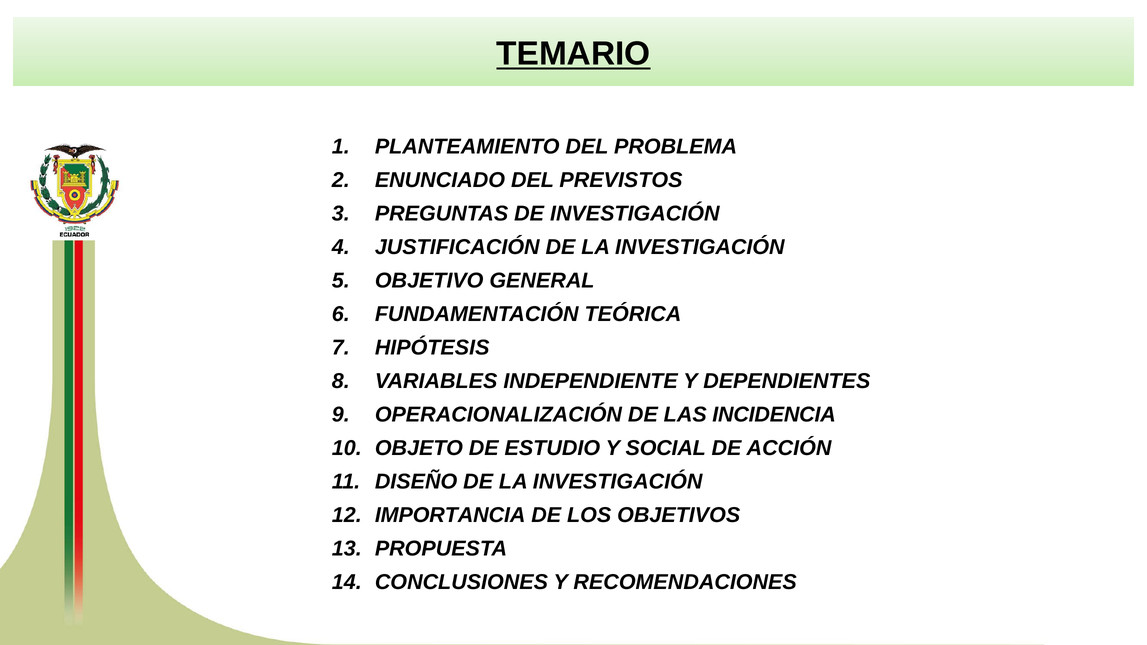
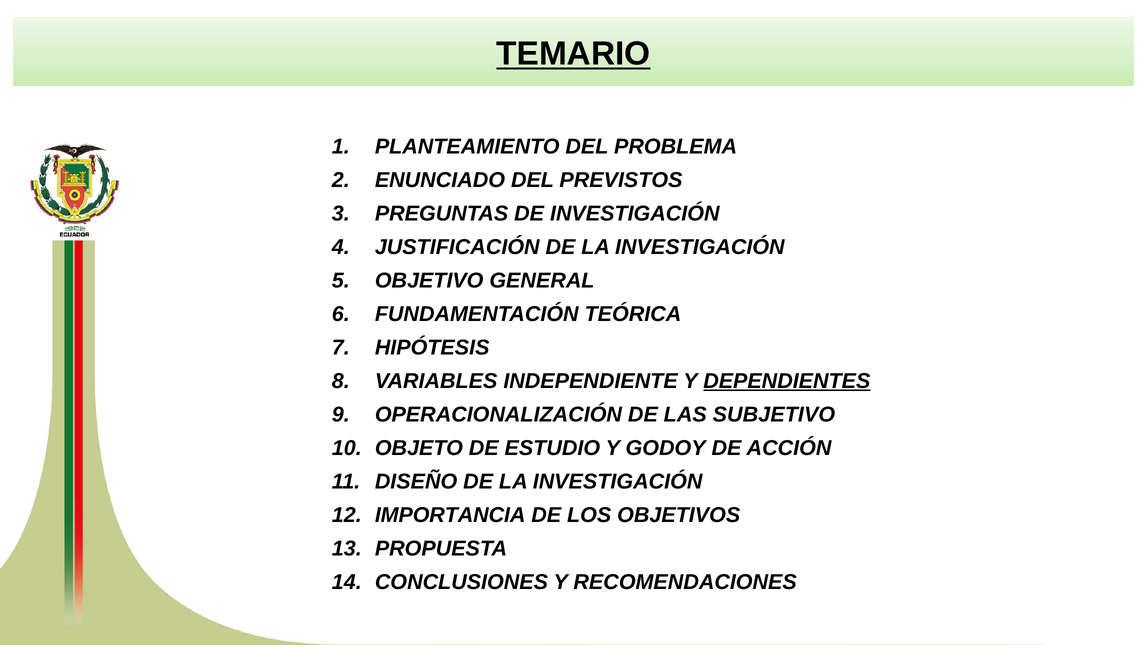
DEPENDIENTES underline: none -> present (787, 381)
INCIDENCIA: INCIDENCIA -> SUBJETIVO (774, 415)
SOCIAL: SOCIAL -> GODOY (666, 448)
